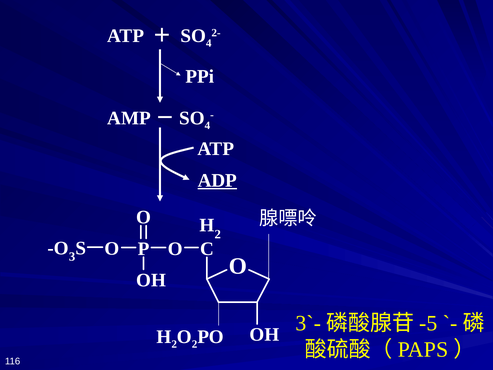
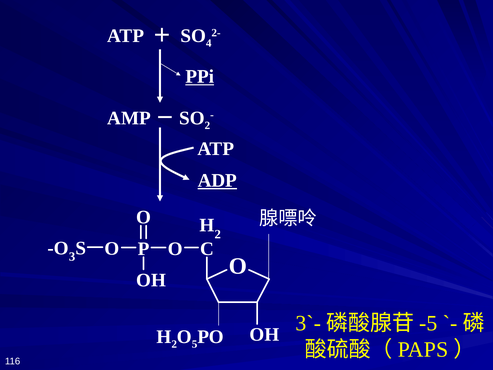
PPi underline: none -> present (200, 77)
4: 4 -> 2 (207, 125)
2: 2 -> 5 (195, 344)
